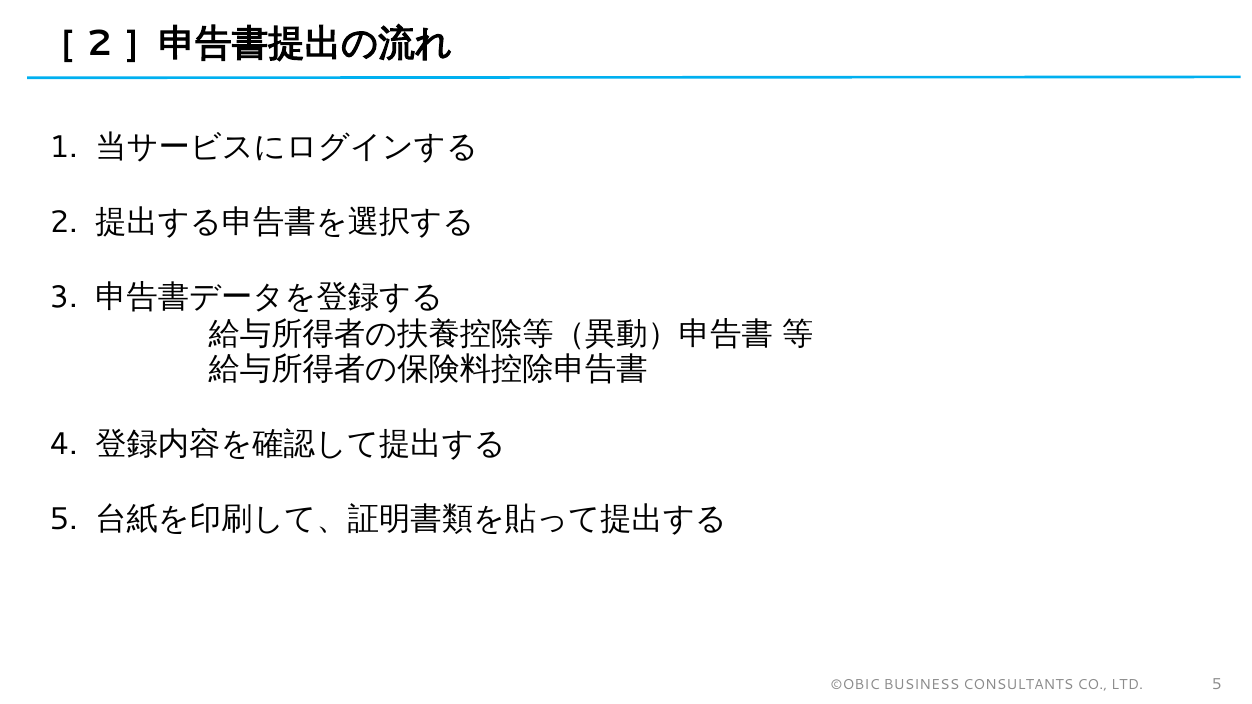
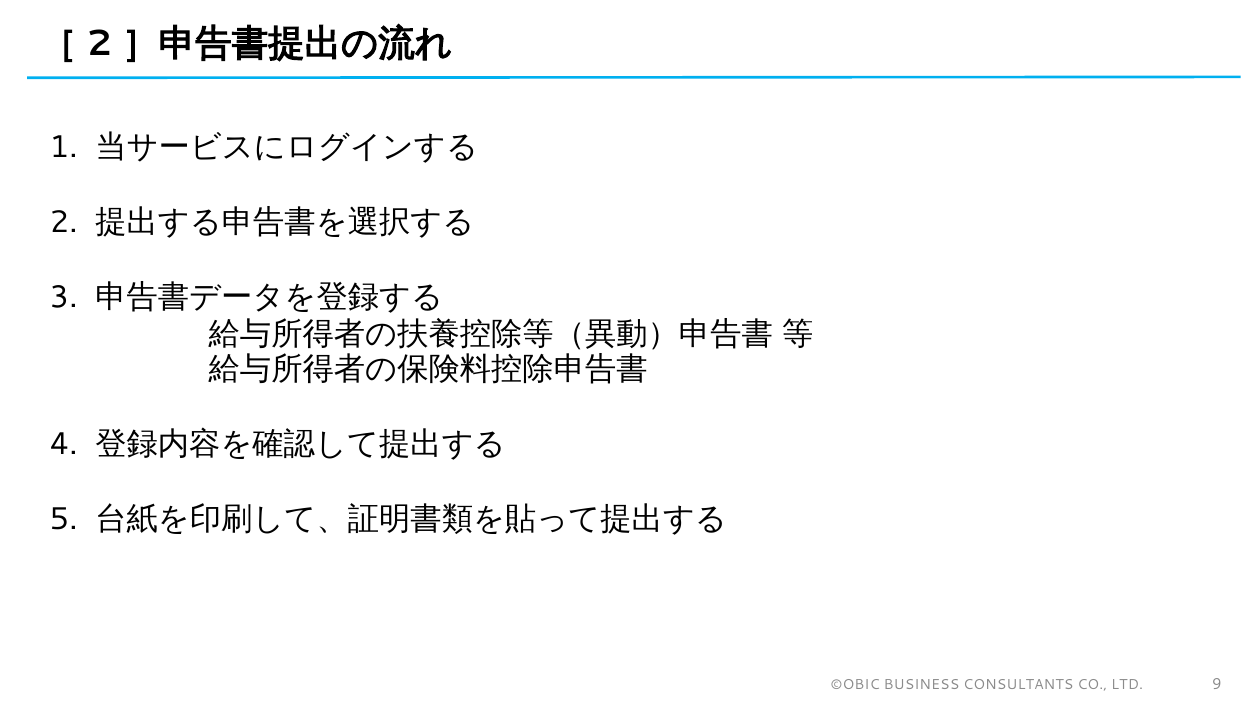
LTD 5: 5 -> 9 (1217, 685)
